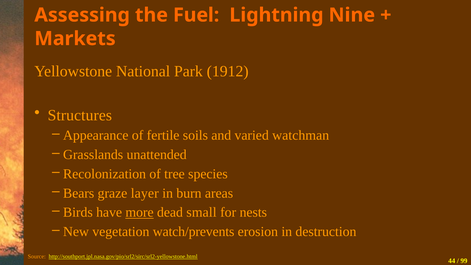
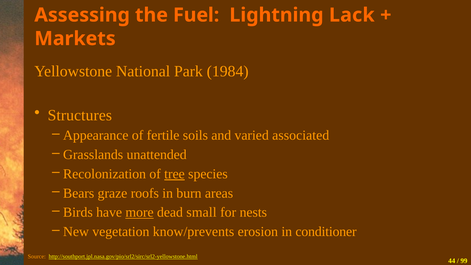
Nine: Nine -> Lack (352, 15)
1912: 1912 -> 1984 (228, 71)
watchman: watchman -> associated (301, 135)
tree underline: none -> present (174, 174)
layer: layer -> roofs (145, 193)
watch/prevents: watch/prevents -> know/prevents (194, 232)
destruction: destruction -> conditioner (326, 232)
